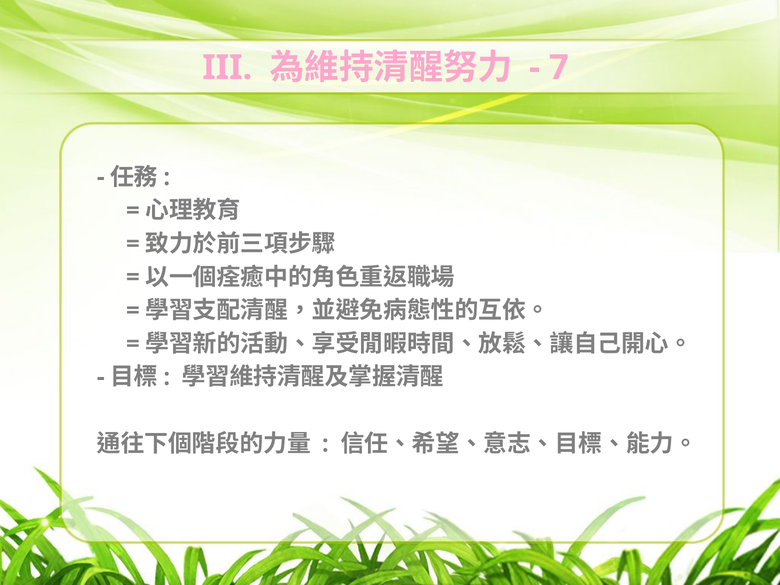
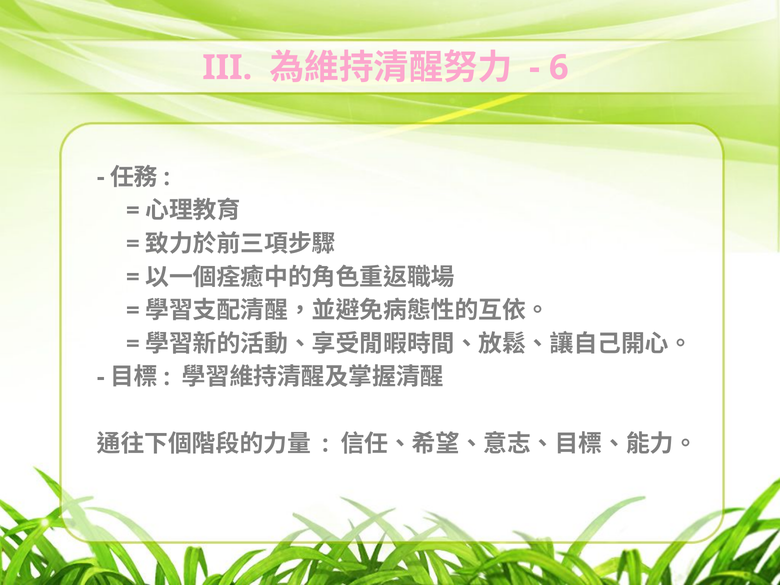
7: 7 -> 6 (559, 68)
